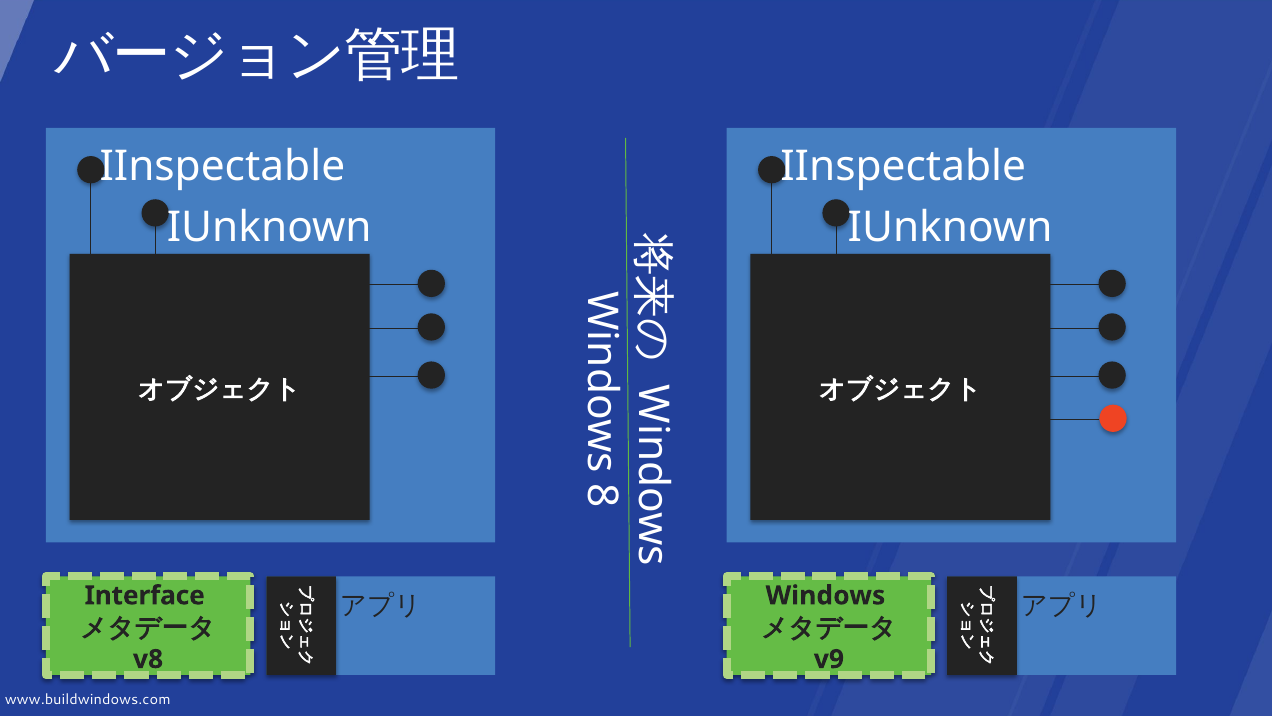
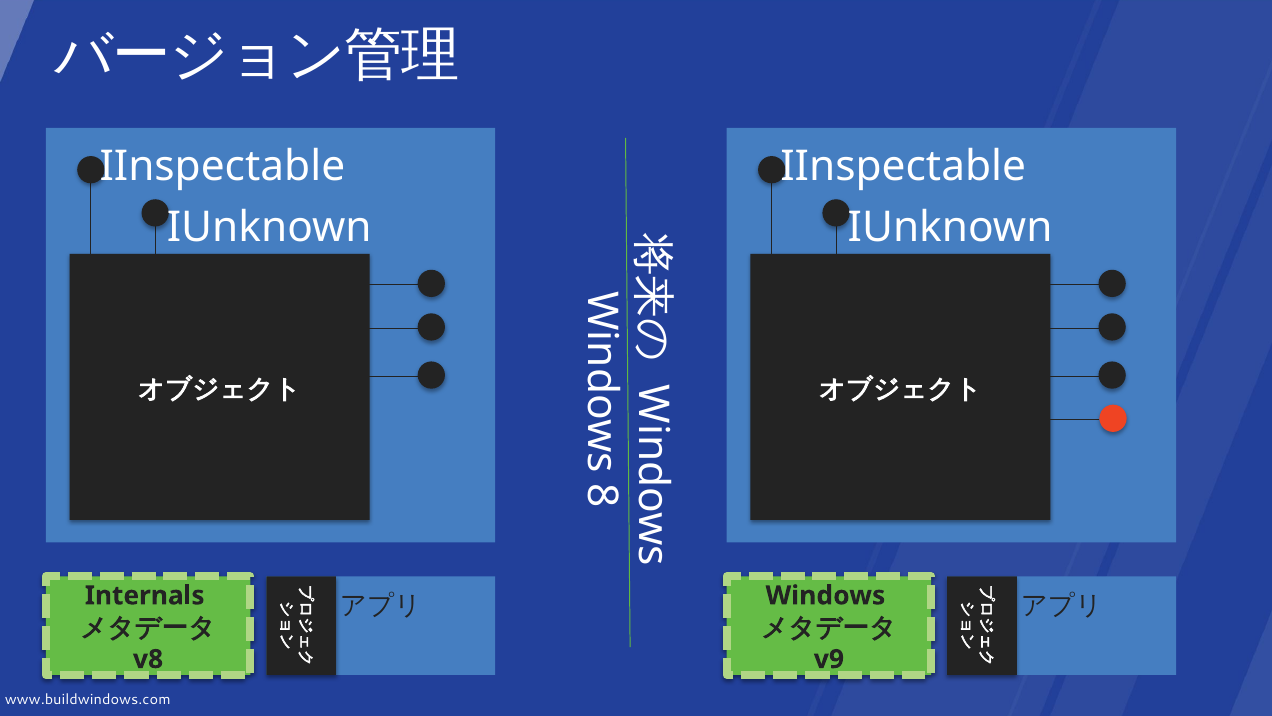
Interface: Interface -> Internals (145, 595)
